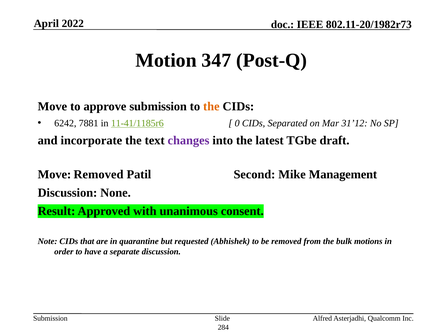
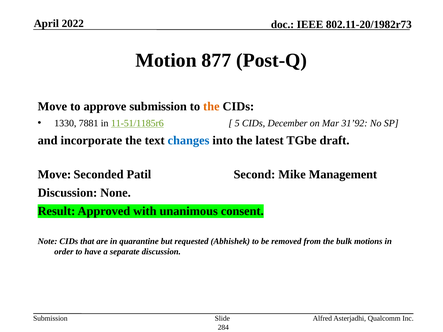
347: 347 -> 877 (216, 60)
6242: 6242 -> 1330 (65, 123)
11-41/1185r6: 11-41/1185r6 -> 11-51/1185r6 (137, 123)
0: 0 -> 5 (237, 123)
Separated: Separated -> December (288, 123)
31’12: 31’12 -> 31’92 (355, 123)
changes colour: purple -> blue (189, 140)
Move Removed: Removed -> Seconded (99, 174)
